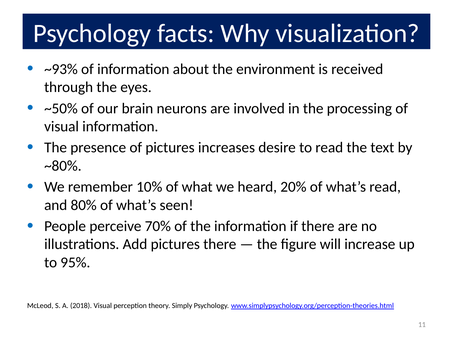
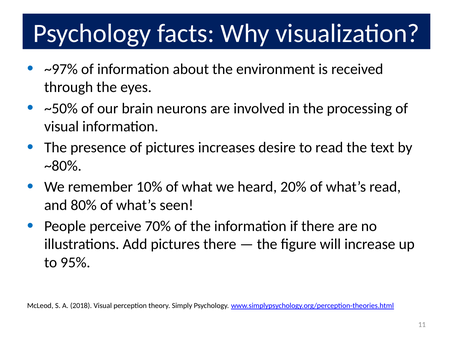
~93%: ~93% -> ~97% (61, 69)
